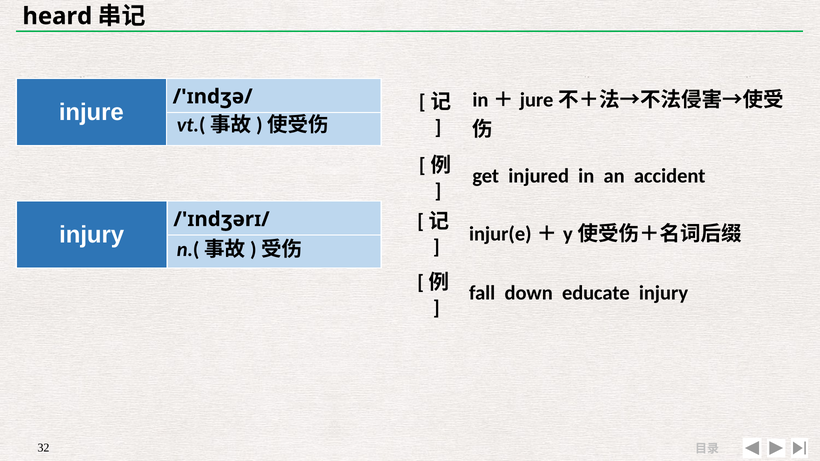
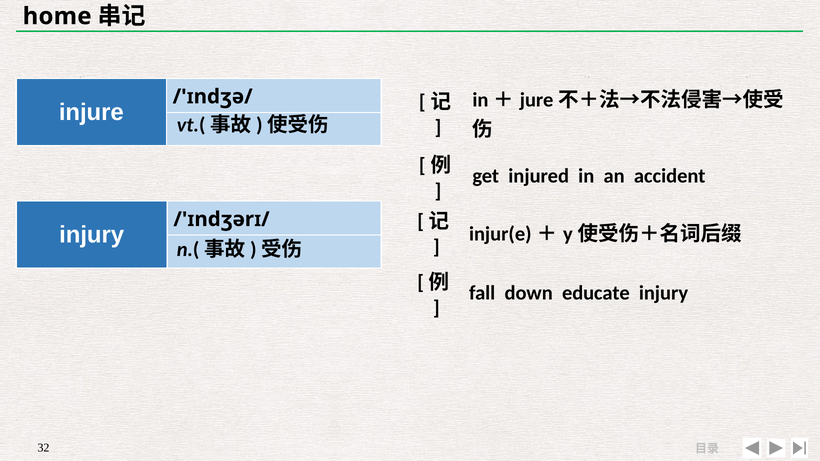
heard: heard -> home (57, 16)
